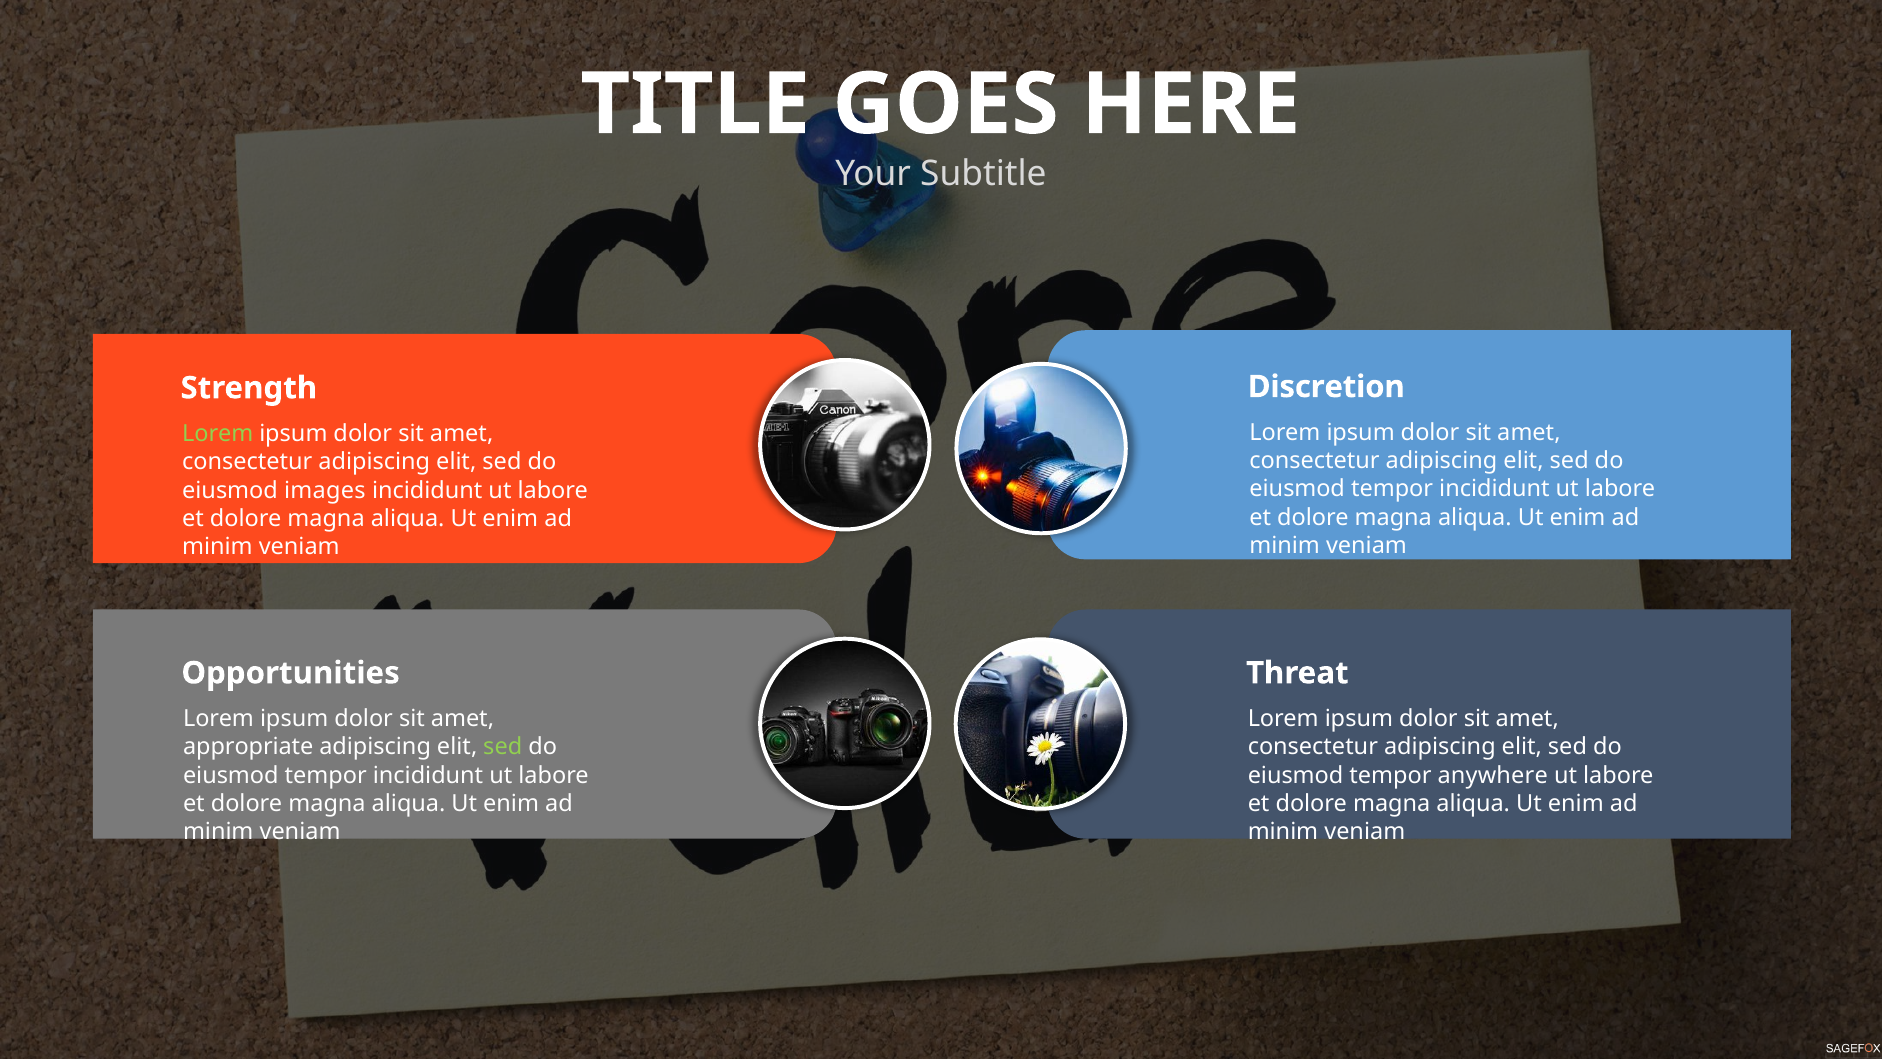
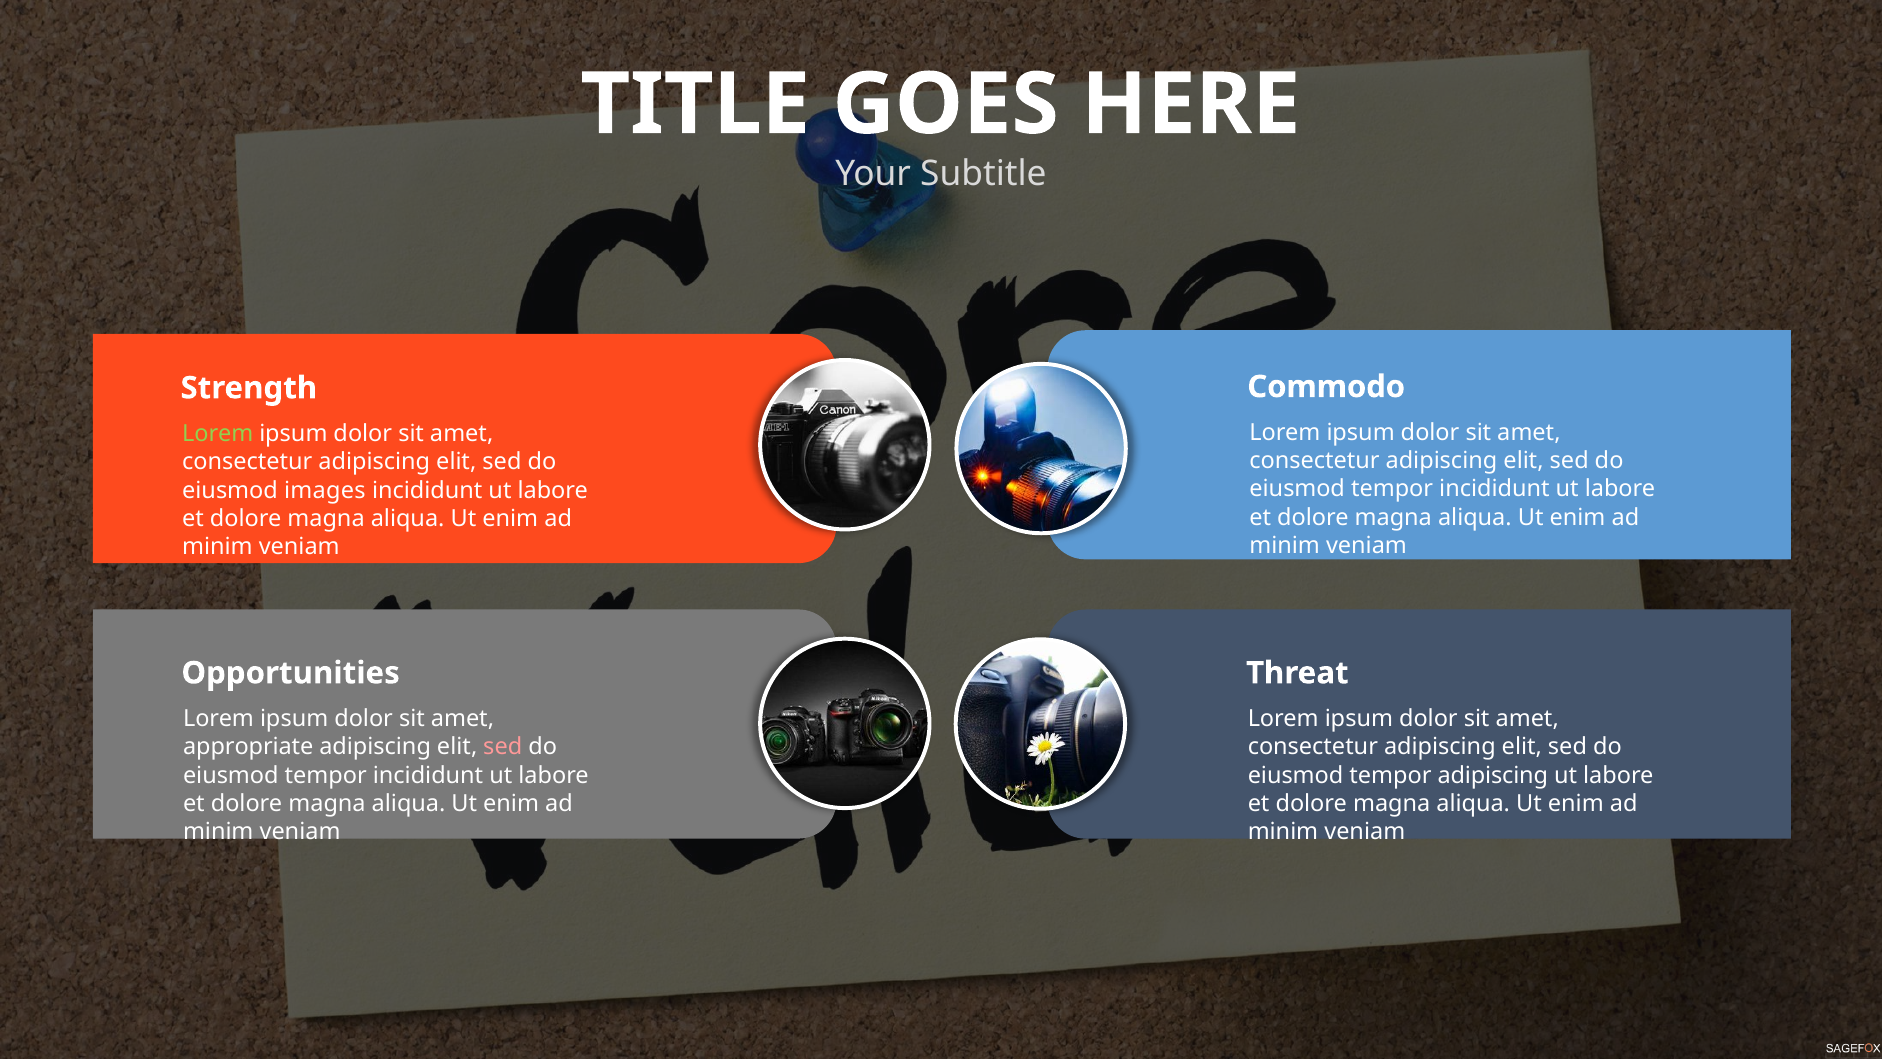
Discretion: Discretion -> Commodo (1326, 387)
sed colour: light green -> pink (503, 747)
tempor anywhere: anywhere -> adipiscing (1493, 775)
